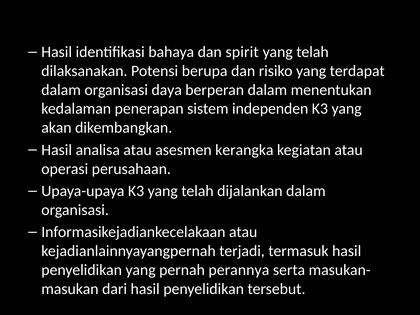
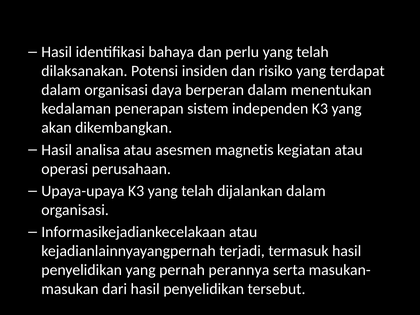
spirit: spirit -> perlu (242, 52)
berupa: berupa -> insiden (205, 71)
kerangka: kerangka -> magnetis (244, 150)
